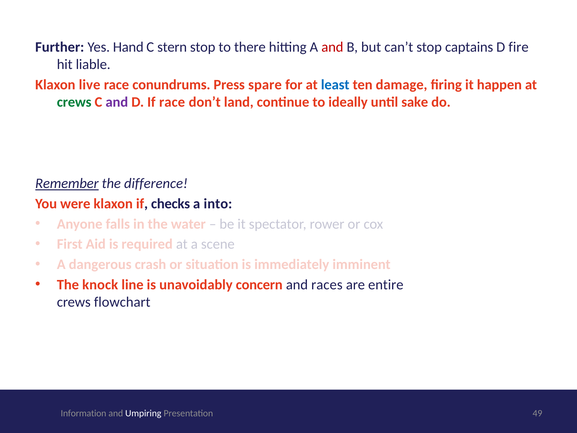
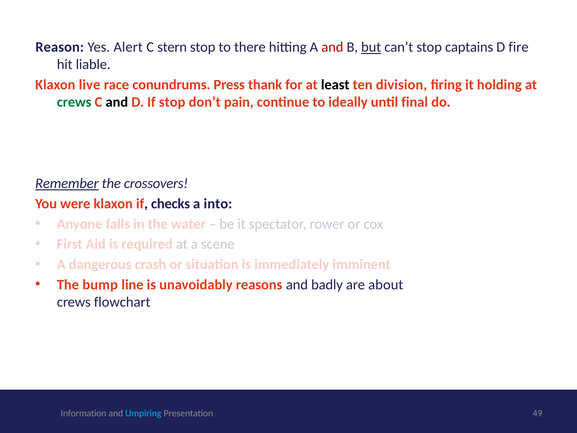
Further: Further -> Reason (60, 47)
Hand: Hand -> Alert (128, 47)
but underline: none -> present (371, 47)
spare: spare -> thank (265, 85)
least colour: blue -> black (335, 85)
damage: damage -> division (401, 85)
happen: happen -> holding (499, 85)
and colour: purple -> black (117, 102)
If race: race -> stop (172, 102)
land: land -> pain (239, 102)
sake: sake -> final (415, 102)
difference: difference -> crossovers (156, 183)
knock: knock -> bump (100, 284)
concern: concern -> reasons (259, 284)
races: races -> badly (327, 284)
entire: entire -> about (386, 284)
Umpiring colour: white -> light blue (143, 413)
